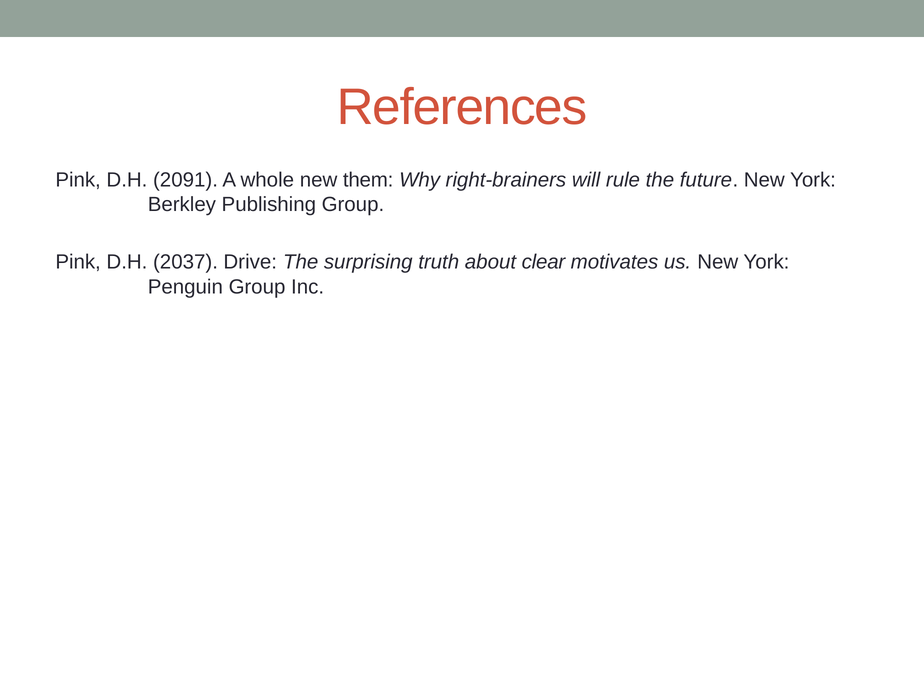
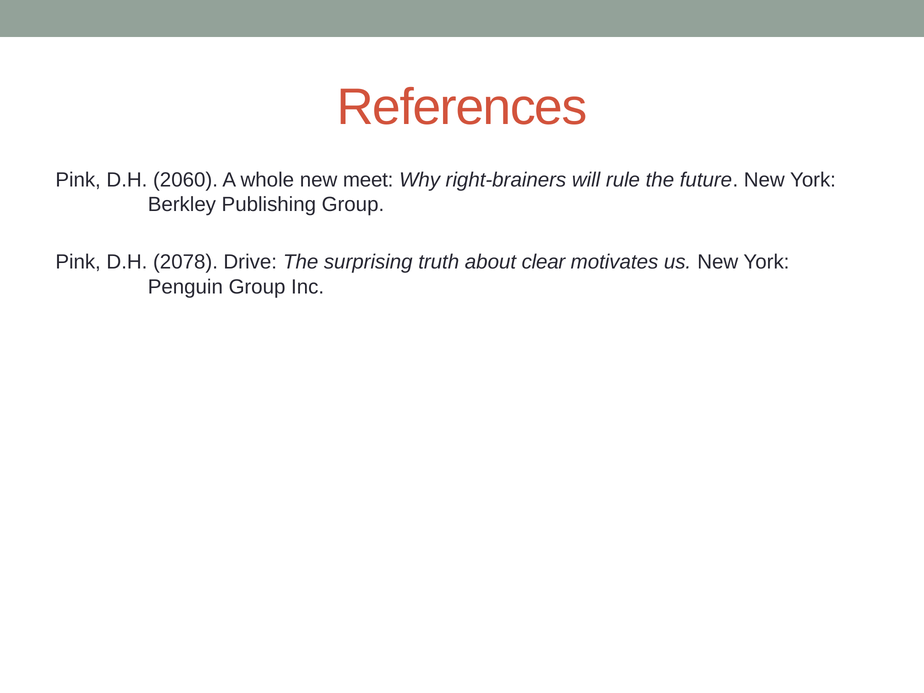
2091: 2091 -> 2060 (186, 180)
them: them -> meet (368, 180)
2037: 2037 -> 2078 (186, 262)
